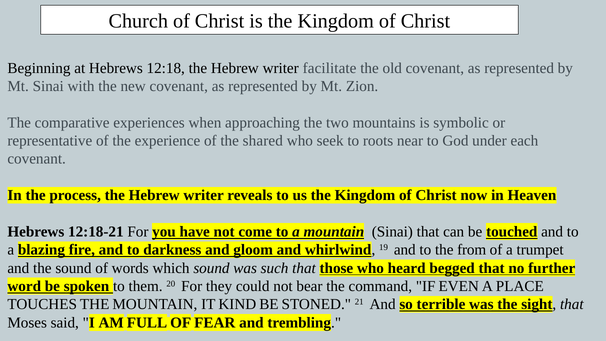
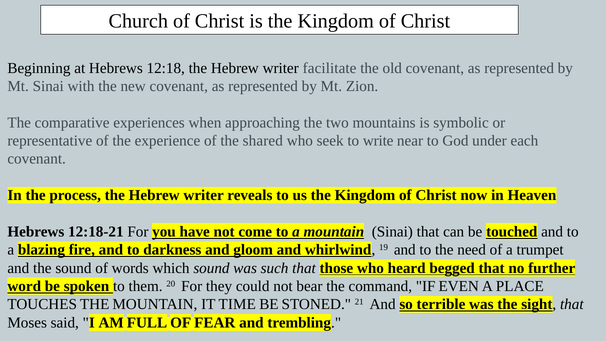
roots: roots -> write (378, 141)
from: from -> need (472, 250)
KIND: KIND -> TIME (237, 304)
